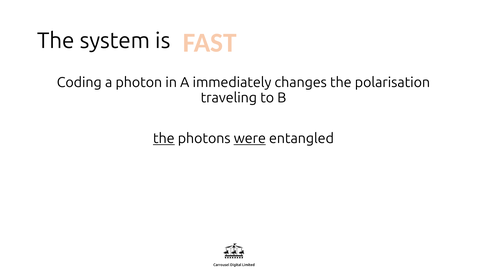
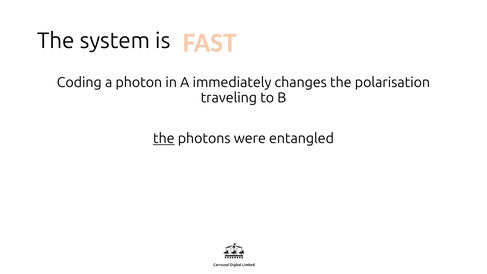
were underline: present -> none (250, 139)
